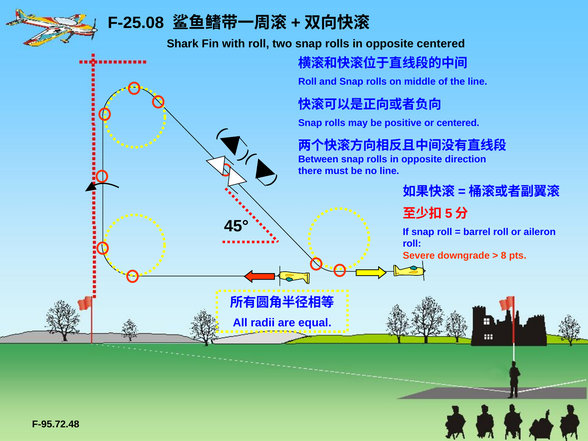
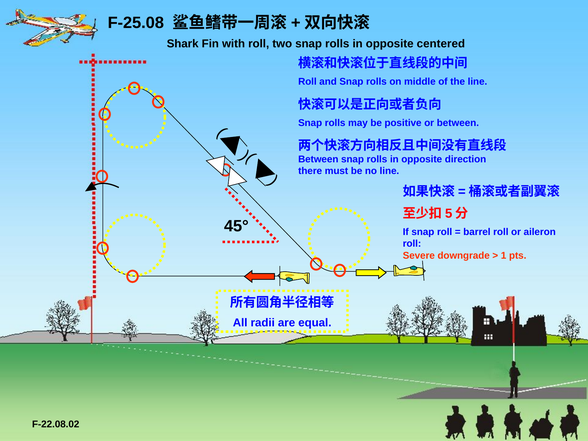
or centered: centered -> between (458, 123)
8: 8 -> 1 (504, 256)
F-95.72.48: F-95.72.48 -> F-22.08.02 (56, 424)
